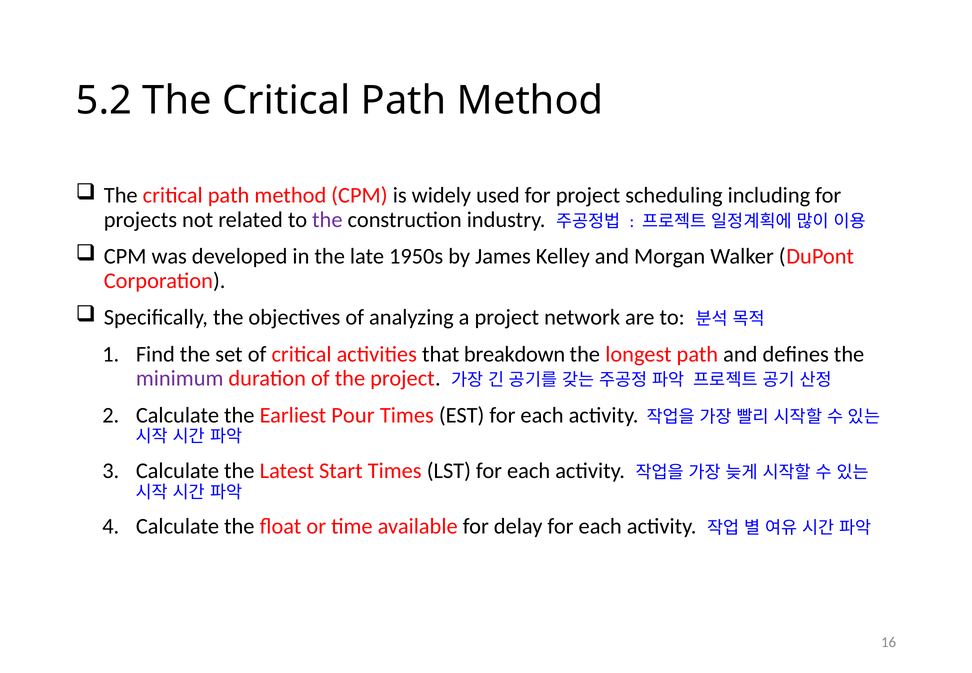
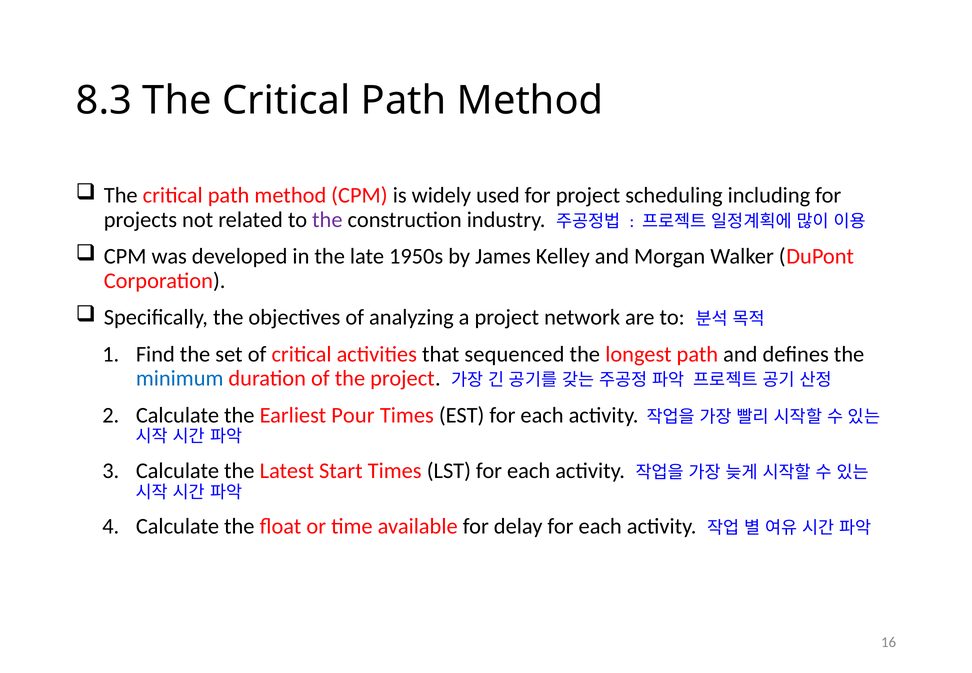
5.2: 5.2 -> 8.3 (104, 101)
breakdown: breakdown -> sequenced (514, 354)
minimum colour: purple -> blue (180, 378)
